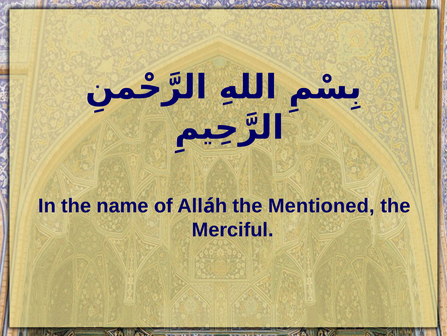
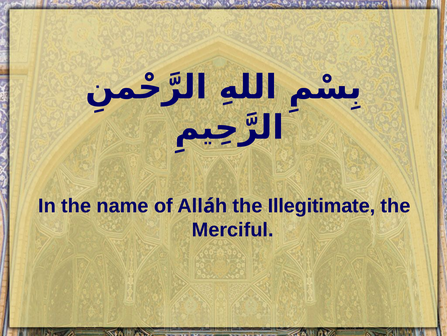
Mentioned: Mentioned -> Illegitimate (322, 206)
